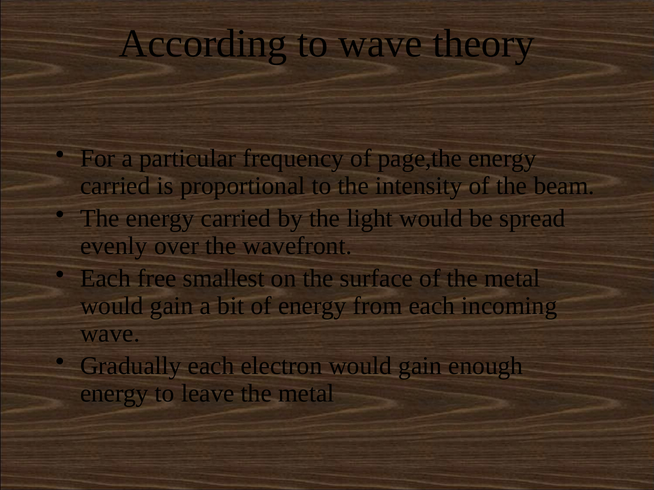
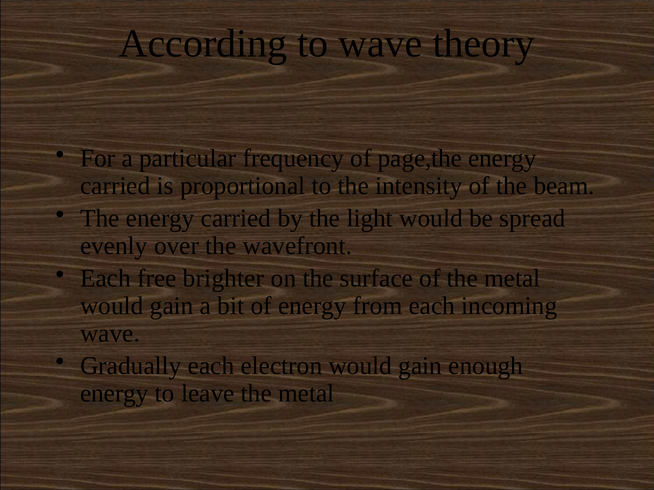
smallest: smallest -> brighter (224, 279)
